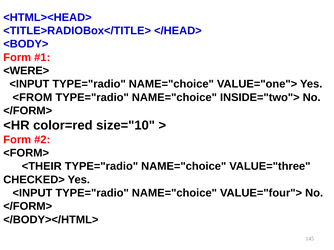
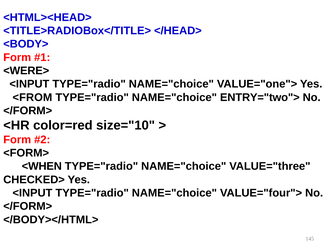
INSIDE="two">: INSIDE="two"> -> ENTRY="two"> (260, 98)
<THEIR: <THEIR -> <WHEN (42, 167)
